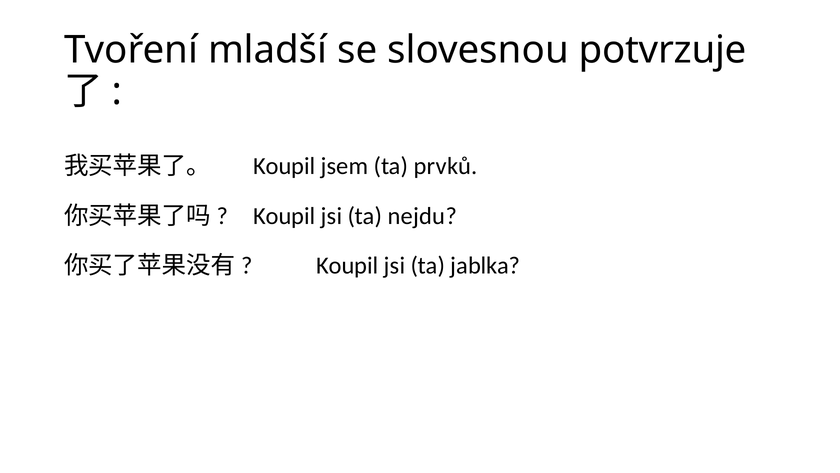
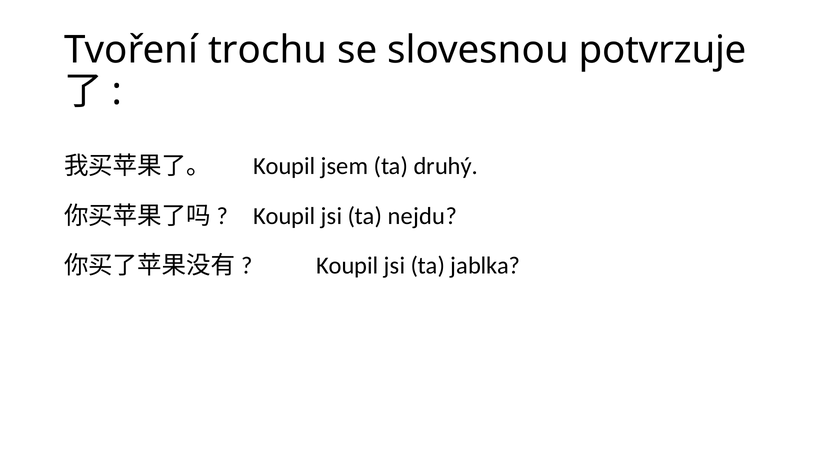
mladší: mladší -> trochu (268, 50)
prvků: prvků -> druhý (446, 166)
